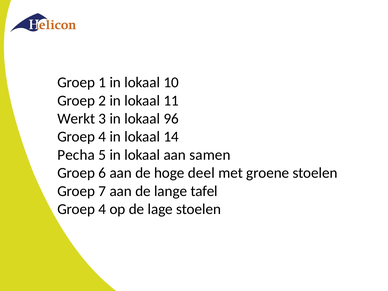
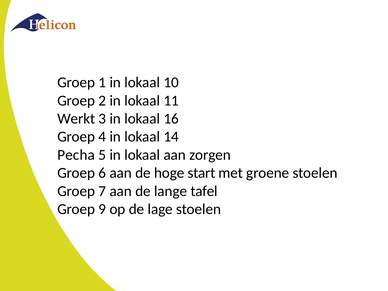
96: 96 -> 16 (171, 119)
samen: samen -> zorgen (210, 155)
deel: deel -> start (201, 173)
4: 4 -> 9 (102, 209)
